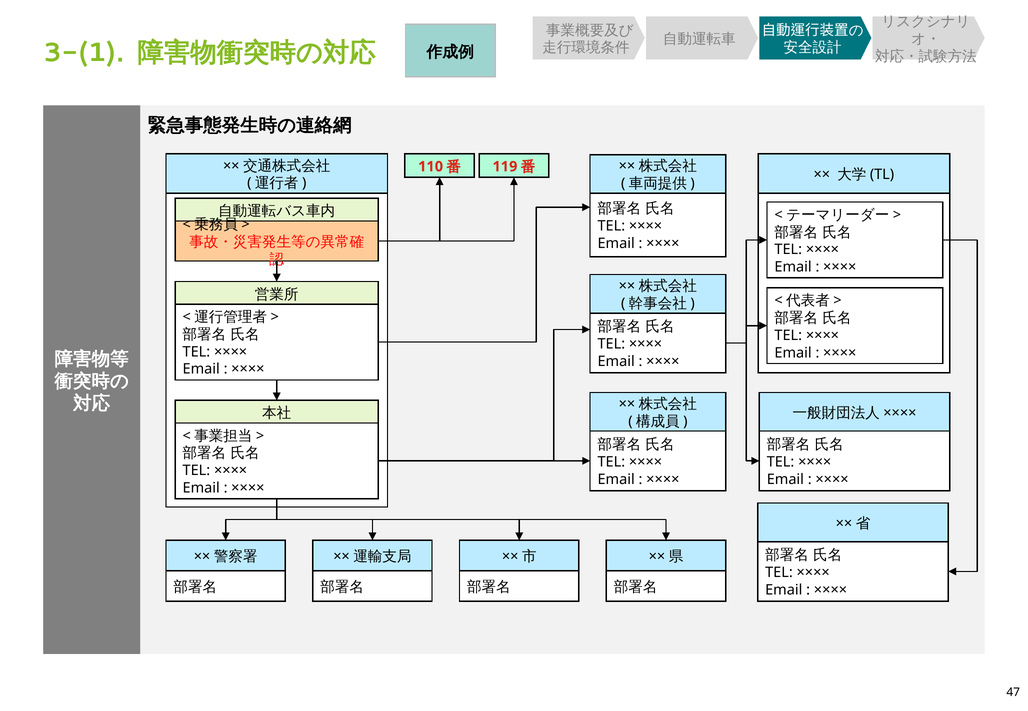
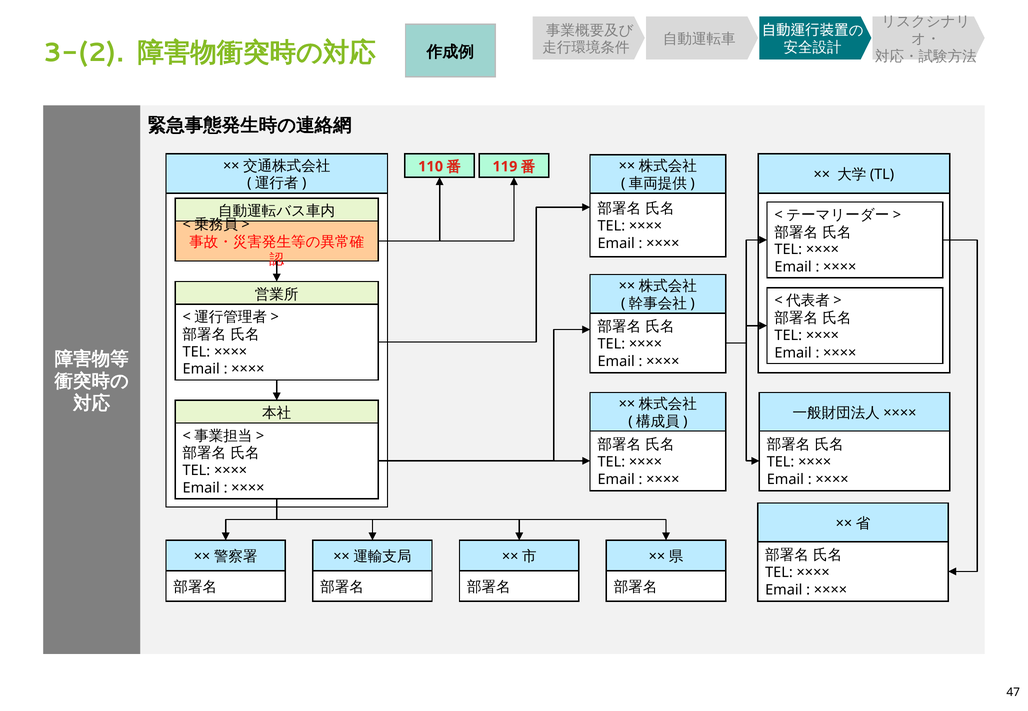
3-(1: 3-(1 -> 3-(2 (84, 52)
